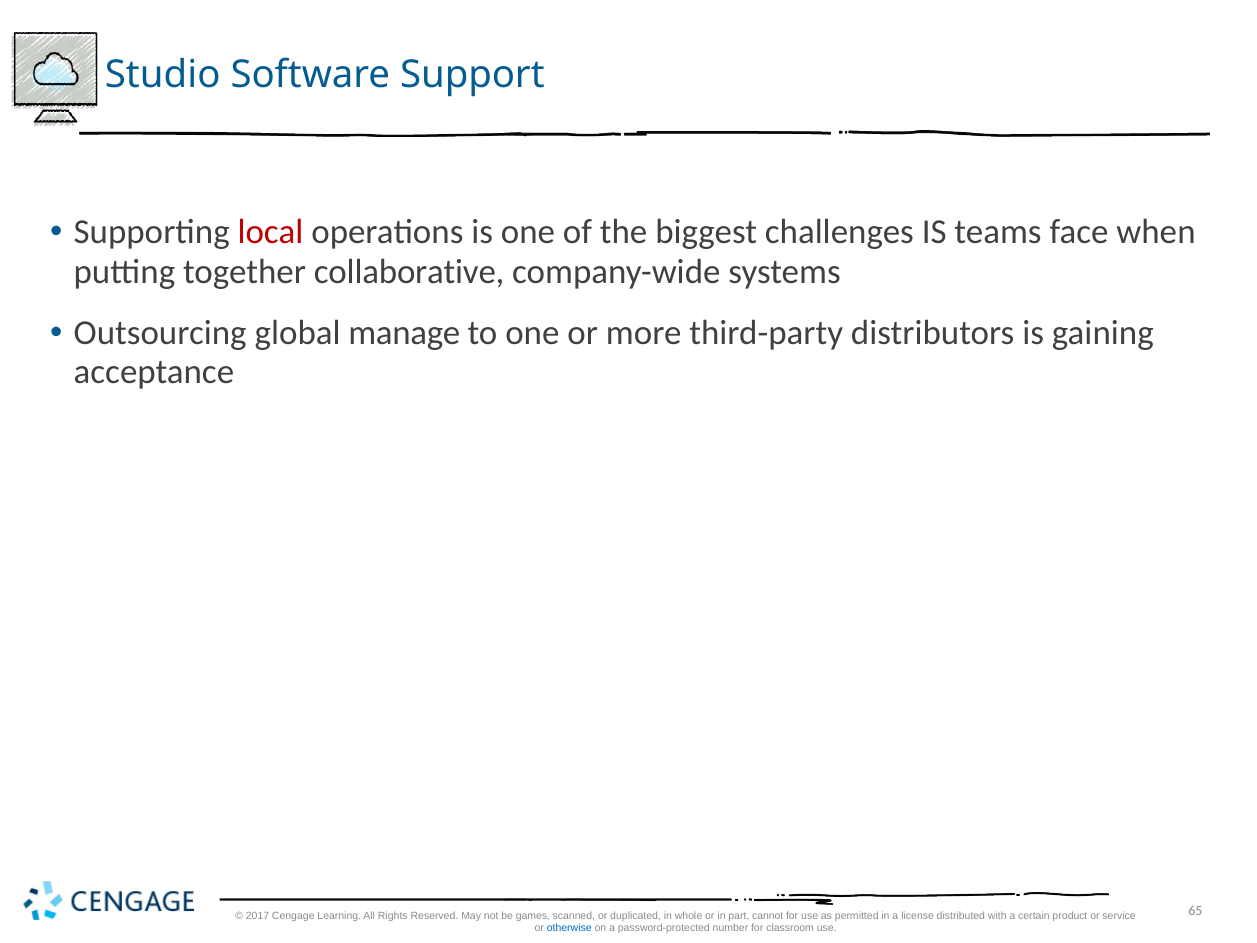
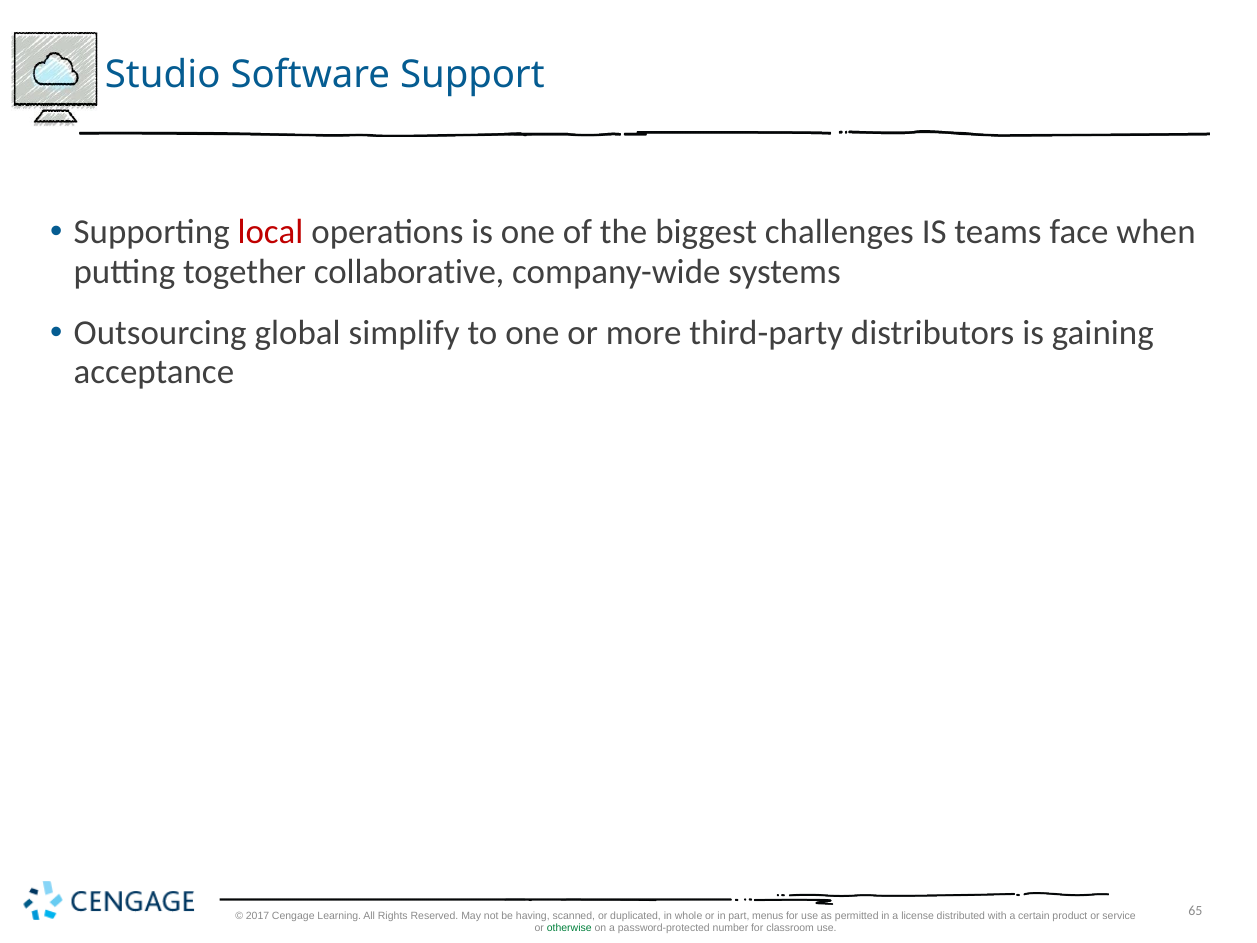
manage: manage -> simplify (404, 332)
games: games -> having (533, 916)
cannot: cannot -> menus (768, 916)
otherwise colour: blue -> green (569, 928)
